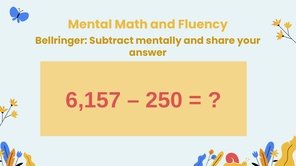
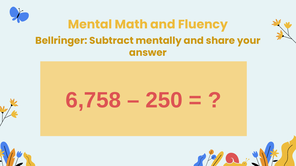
6,157: 6,157 -> 6,758 (93, 101)
